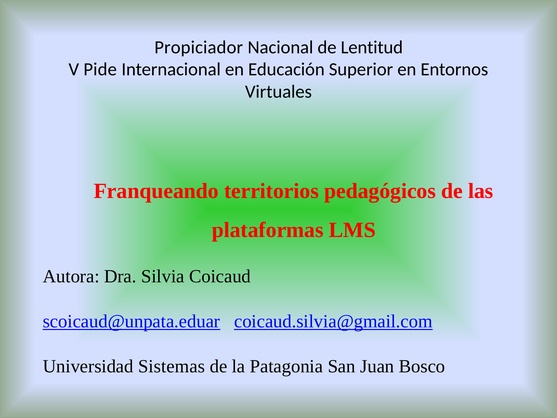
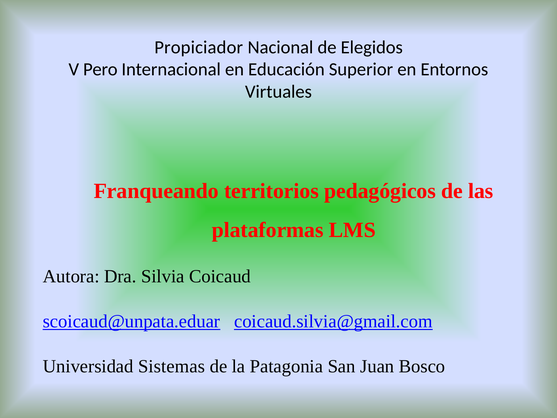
Lentitud: Lentitud -> Elegidos (372, 47)
Pide: Pide -> Pero (100, 69)
